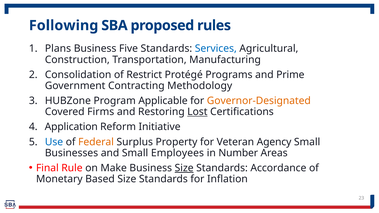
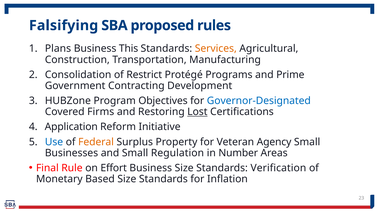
Following: Following -> Falsifying (64, 26)
Five: Five -> This (129, 49)
Services colour: blue -> orange (216, 49)
Methodology: Methodology -> Development (200, 86)
Applicable: Applicable -> Objectives (163, 101)
Governor-Designated colour: orange -> blue (259, 101)
Employees: Employees -> Regulation (177, 153)
Make: Make -> Effort (114, 168)
Size underline: present -> none (184, 168)
Accordance: Accordance -> Verification (278, 168)
